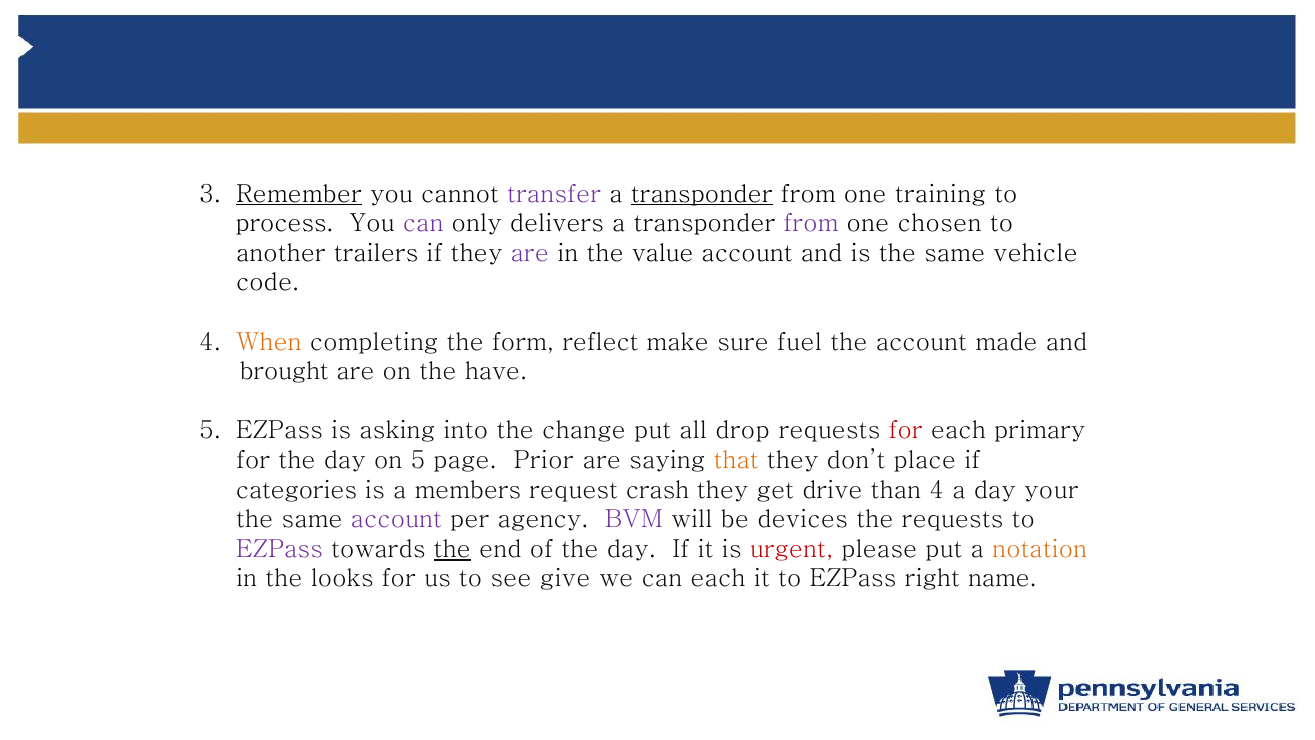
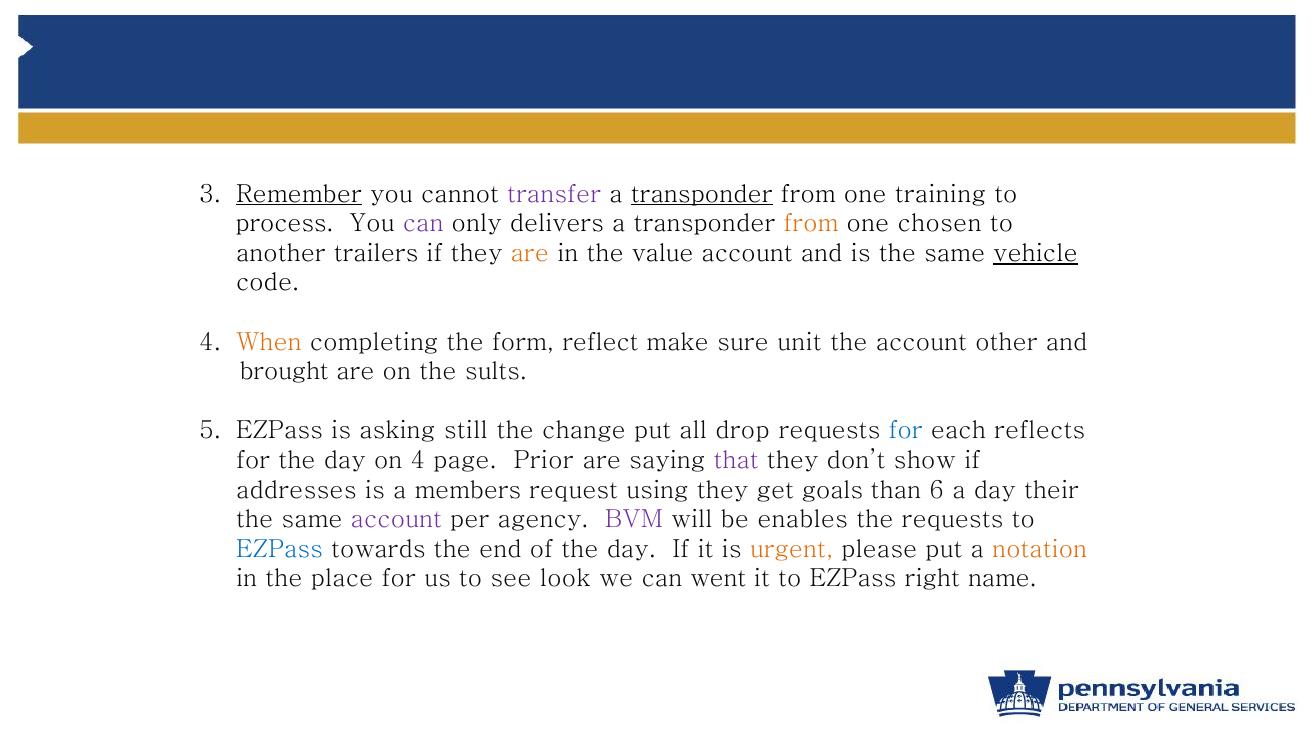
from colour: purple -> orange (811, 224)
are colour: purple -> orange (530, 253)
vehicle underline: none -> present (1036, 253)
fuel: fuel -> unit (799, 342)
made: made -> other (1006, 342)
have: have -> sults (496, 371)
into: into -> still (466, 431)
for colour: red -> blue (906, 431)
primary: primary -> reflects (1040, 431)
on 5: 5 -> 4 (418, 460)
that colour: orange -> purple (736, 460)
place: place -> show (925, 460)
categories: categories -> addresses (296, 490)
crash: crash -> using (657, 490)
drive: drive -> goals (833, 490)
than 4: 4 -> 6 (937, 490)
your: your -> their (1052, 490)
devices: devices -> enables (803, 519)
EZPass colour: purple -> blue (280, 549)
the underline: present -> none (452, 549)
urgent colour: red -> orange (792, 549)
looks: looks -> place (342, 579)
give: give -> look (565, 579)
can each: each -> went (718, 579)
